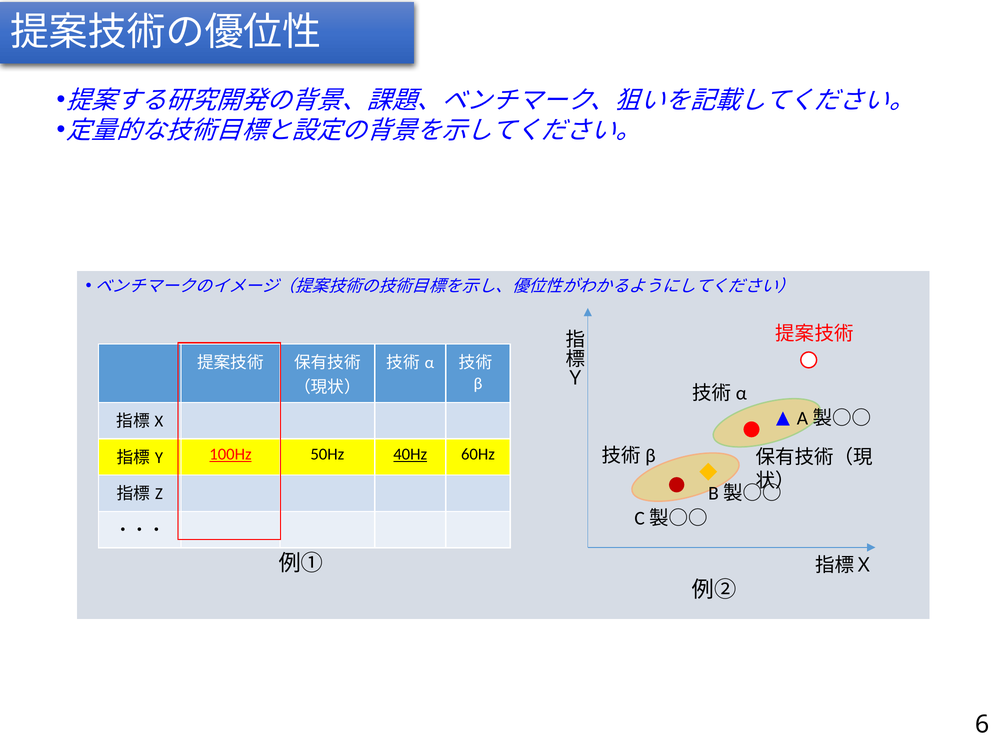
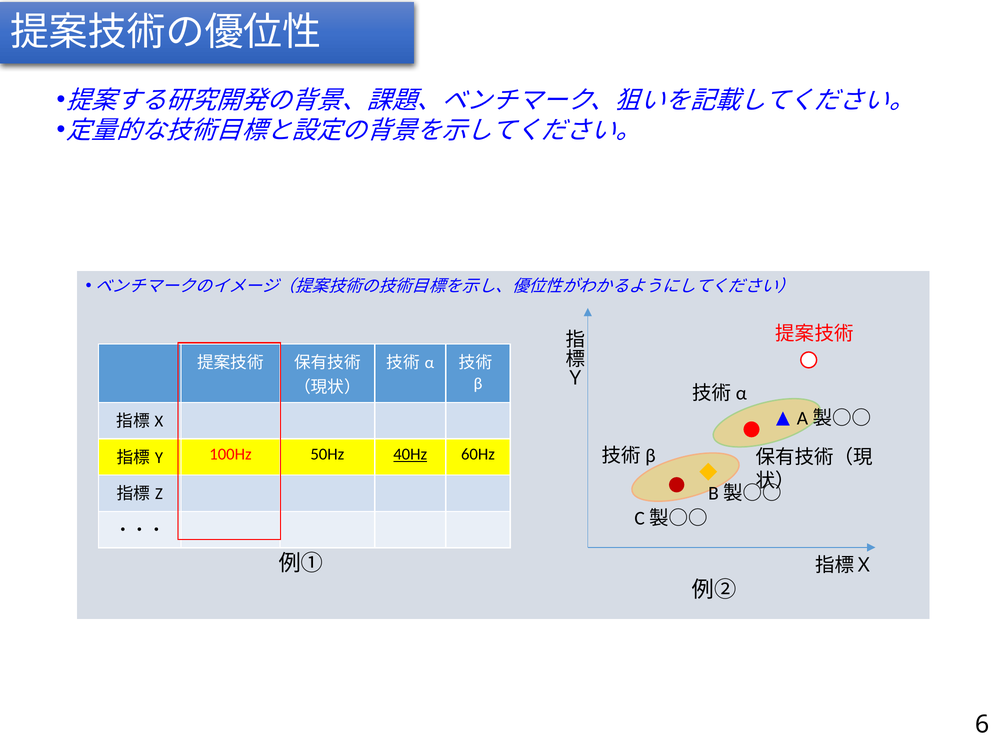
100Hz underline: present -> none (230, 454)
